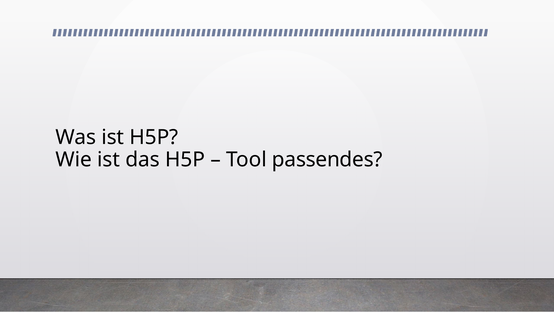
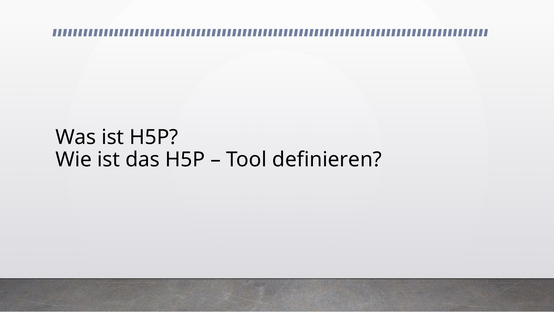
passendes: passendes -> definieren (327, 160)
